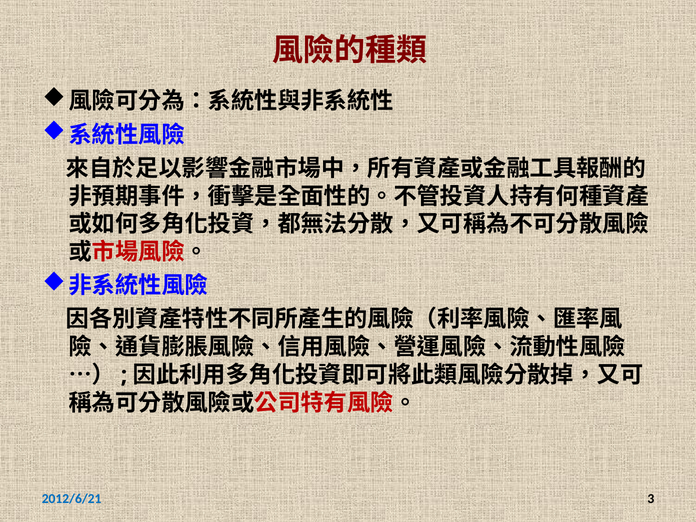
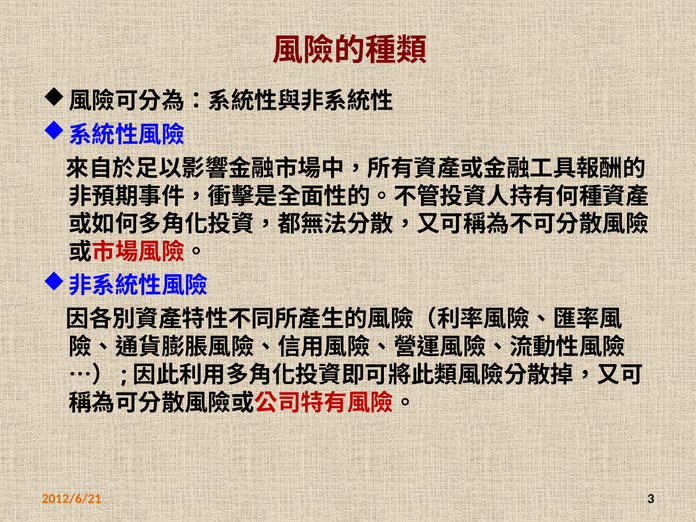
2012/6/21 colour: blue -> orange (72, 499)
